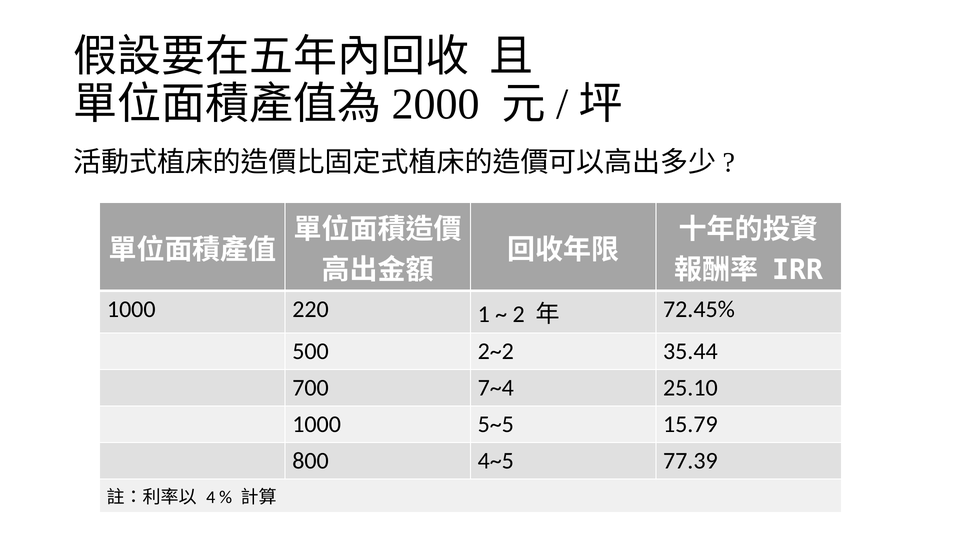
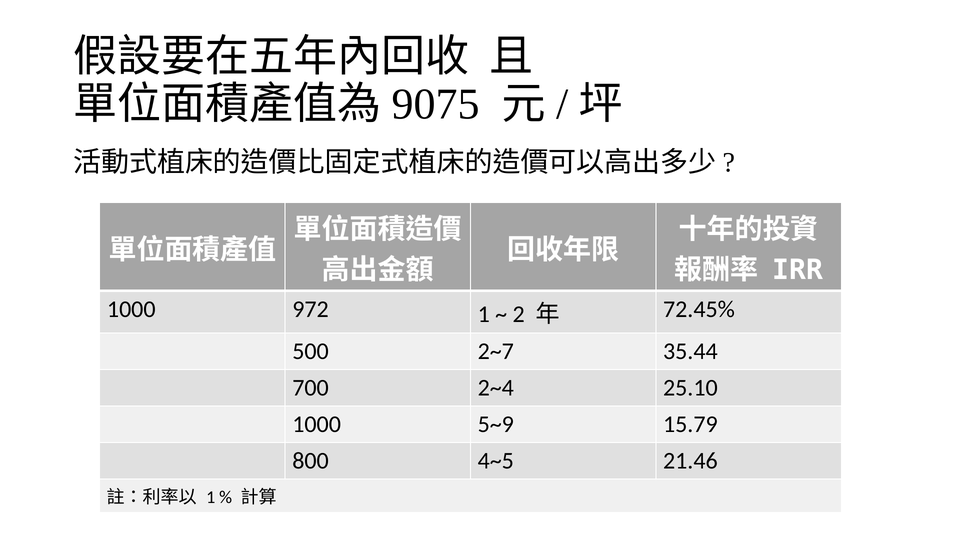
2000: 2000 -> 9075 (436, 104)
220: 220 -> 972 (311, 309)
2~2: 2~2 -> 2~7 (496, 351)
7~4: 7~4 -> 2~4 (496, 388)
5~5: 5~5 -> 5~9 (496, 424)
77.39: 77.39 -> 21.46 (690, 461)
4: 4 -> 1 (211, 498)
